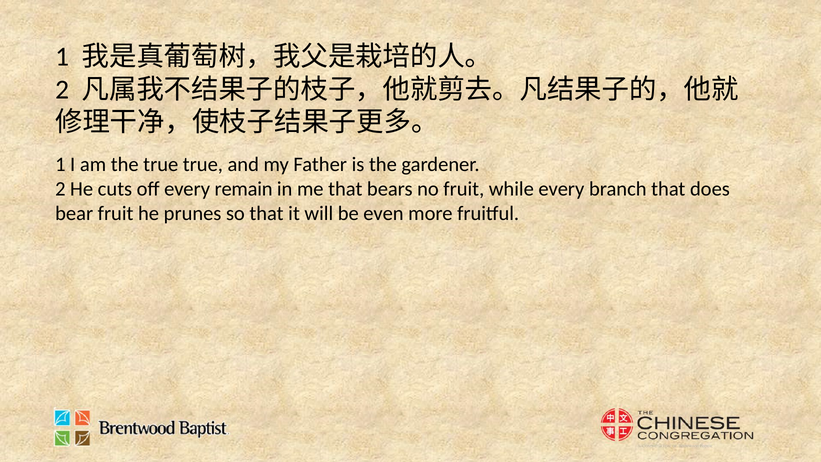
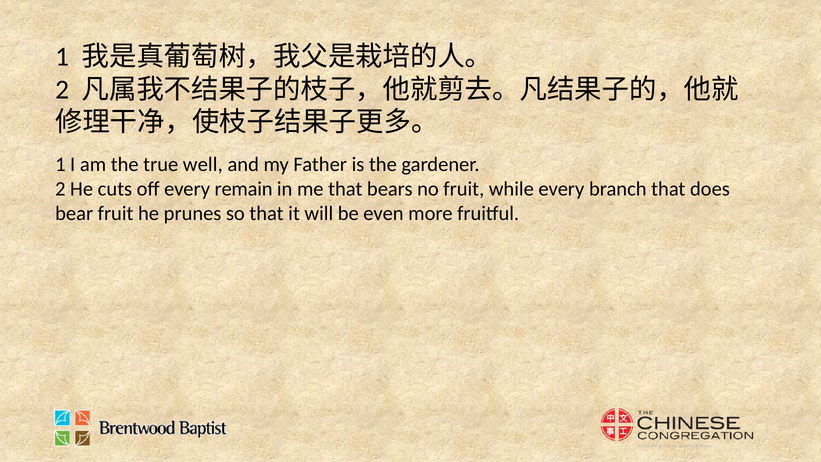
true true: true -> well (203, 164)
